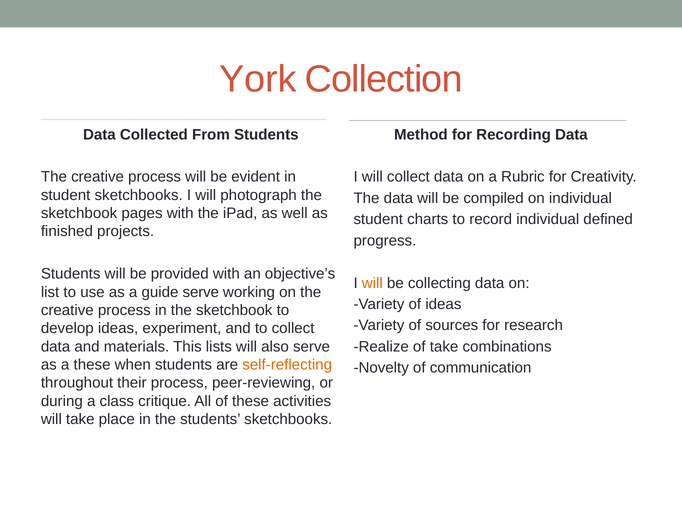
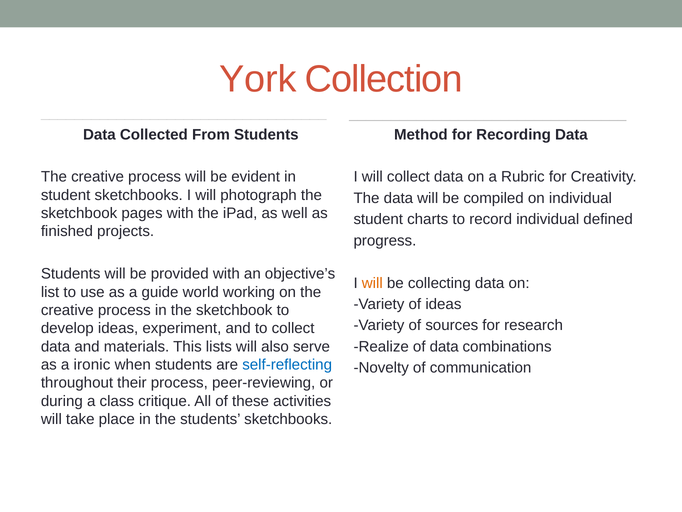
guide serve: serve -> world (201, 292)
of take: take -> data (444, 346)
a these: these -> ironic (92, 364)
self-reflecting colour: orange -> blue (287, 364)
